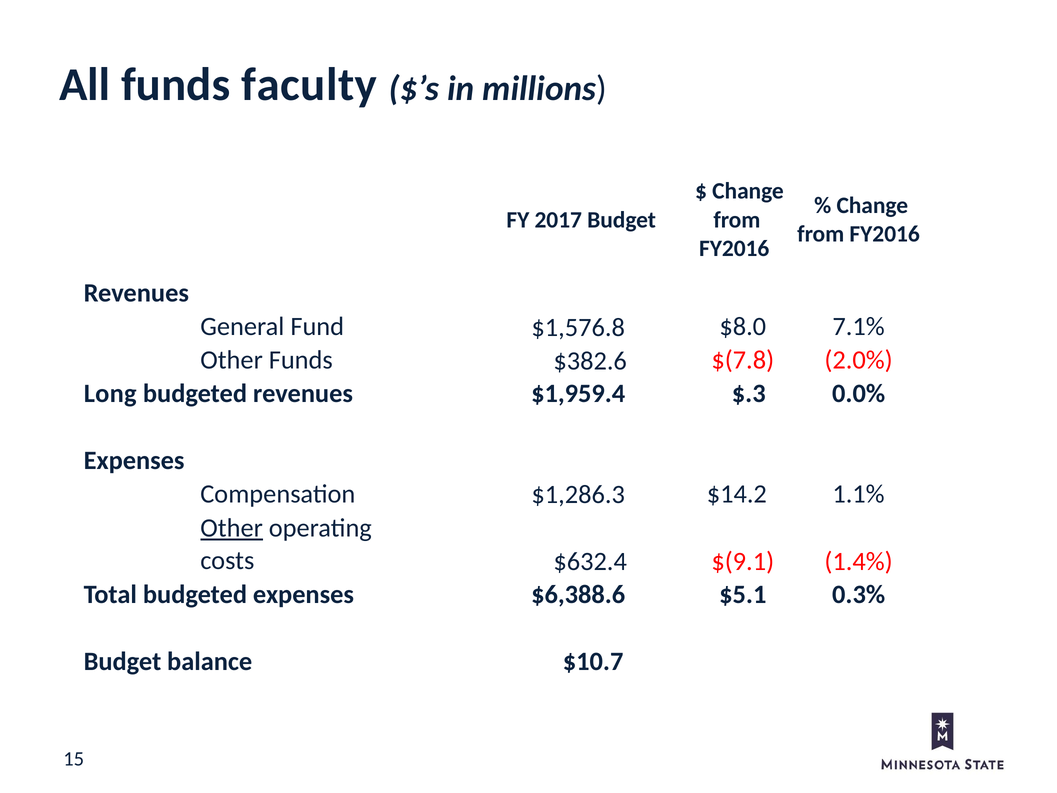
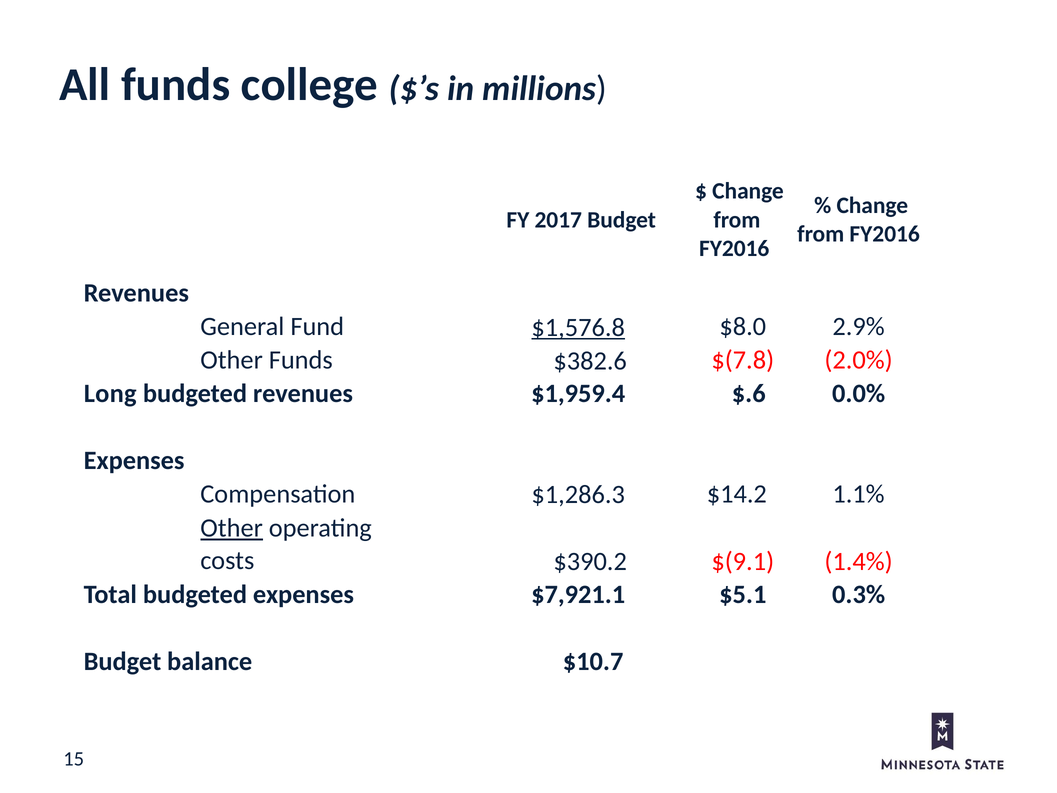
faculty: faculty -> college (309, 85)
$1,576.8 underline: none -> present (578, 327)
7.1%: 7.1% -> 2.9% (859, 327)
$.3: $.3 -> $.6 (749, 394)
$632.4: $632.4 -> $390.2 (590, 561)
$6,388.6: $6,388.6 -> $7,921.1 (578, 594)
